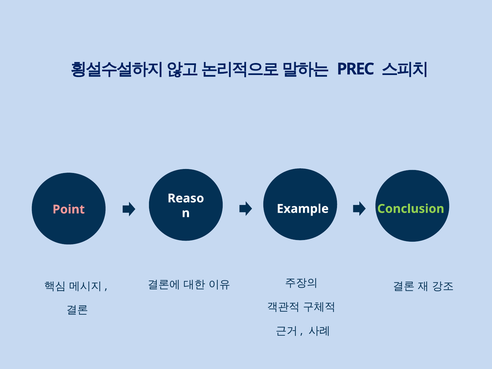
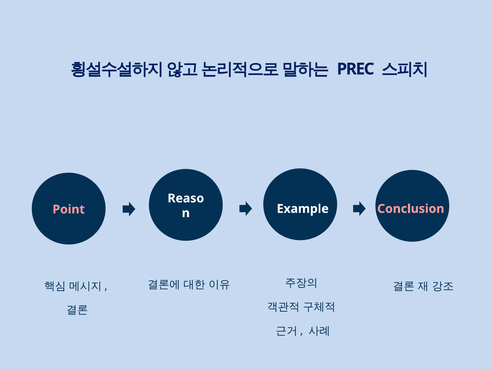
Conclusion colour: light green -> pink (411, 209)
